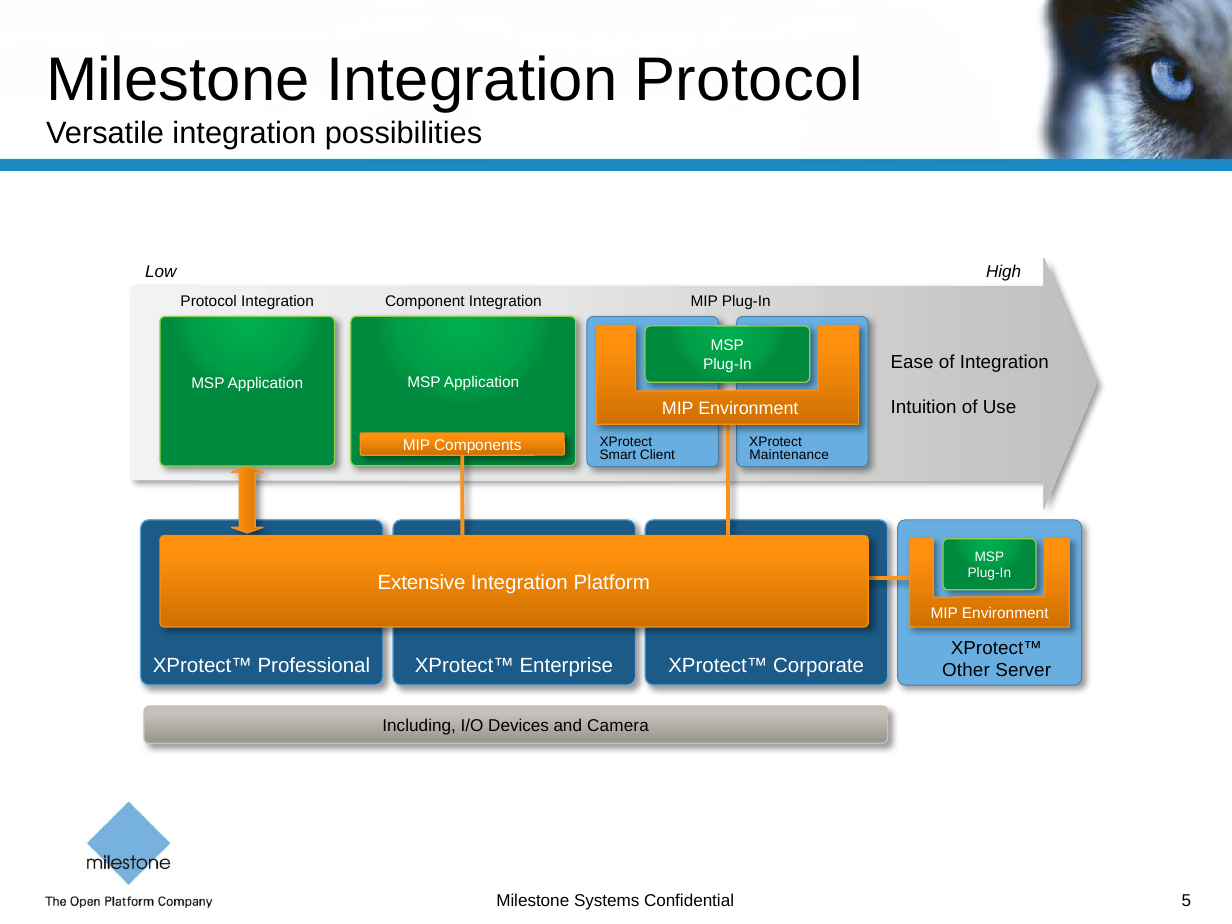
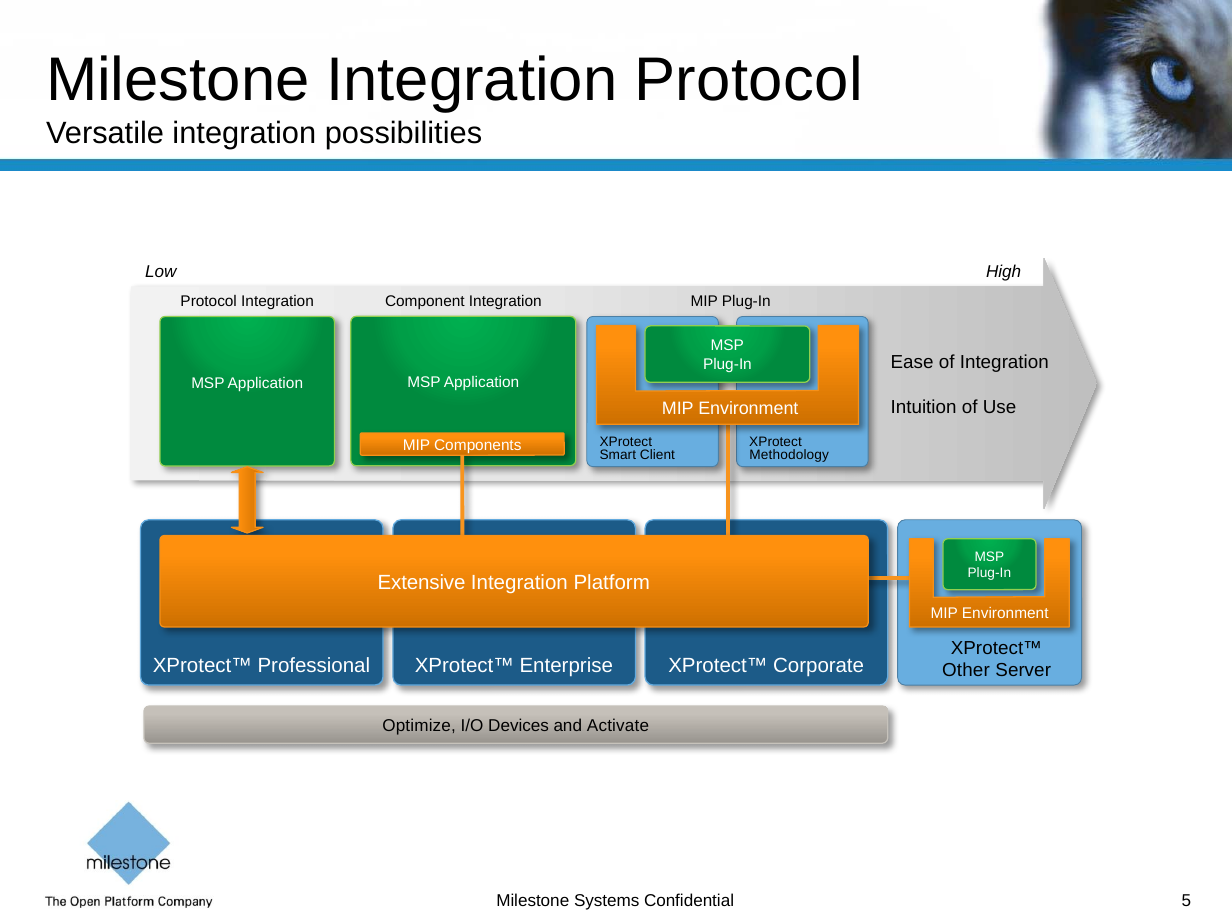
Maintenance: Maintenance -> Methodology (789, 455)
Including: Including -> Optimize (419, 726)
Camera: Camera -> Activate (618, 726)
